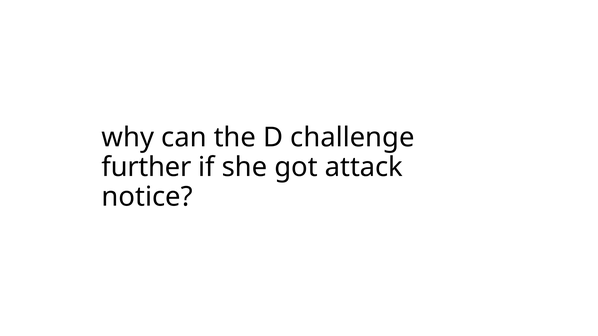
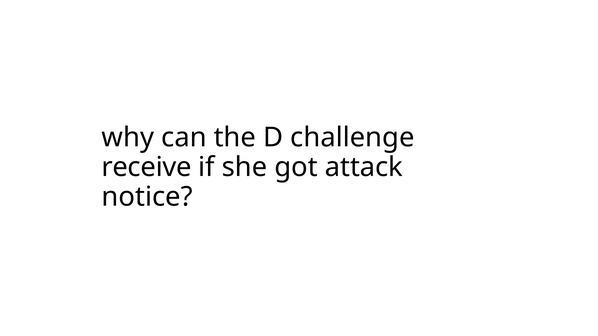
further: further -> receive (147, 167)
